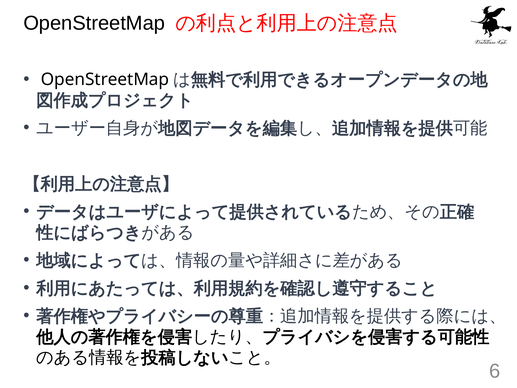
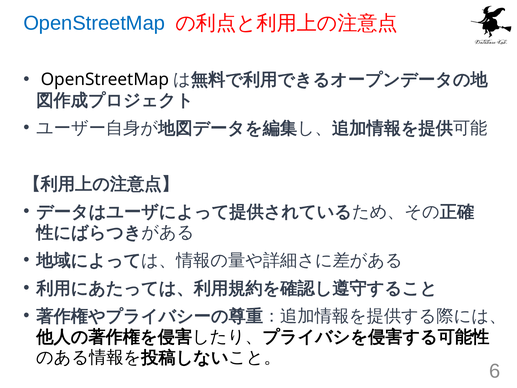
OpenStreetMap colour: black -> blue (94, 23)
